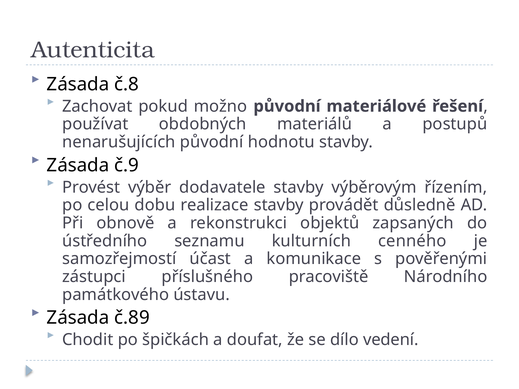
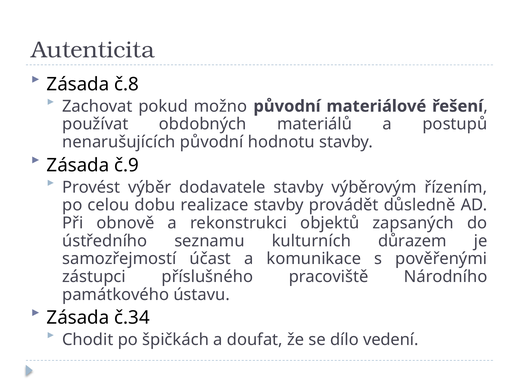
cenného: cenného -> důrazem (412, 241)
č.89: č.89 -> č.34 (132, 318)
